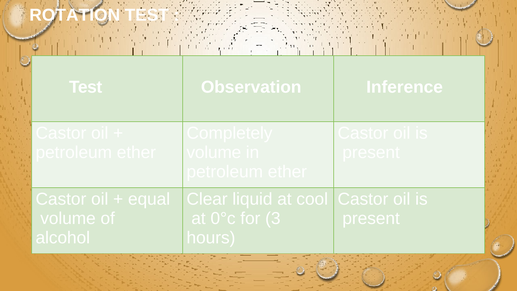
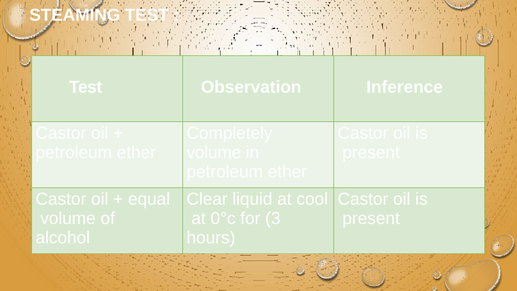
ROTATION: ROTATION -> STEAMING (75, 15)
